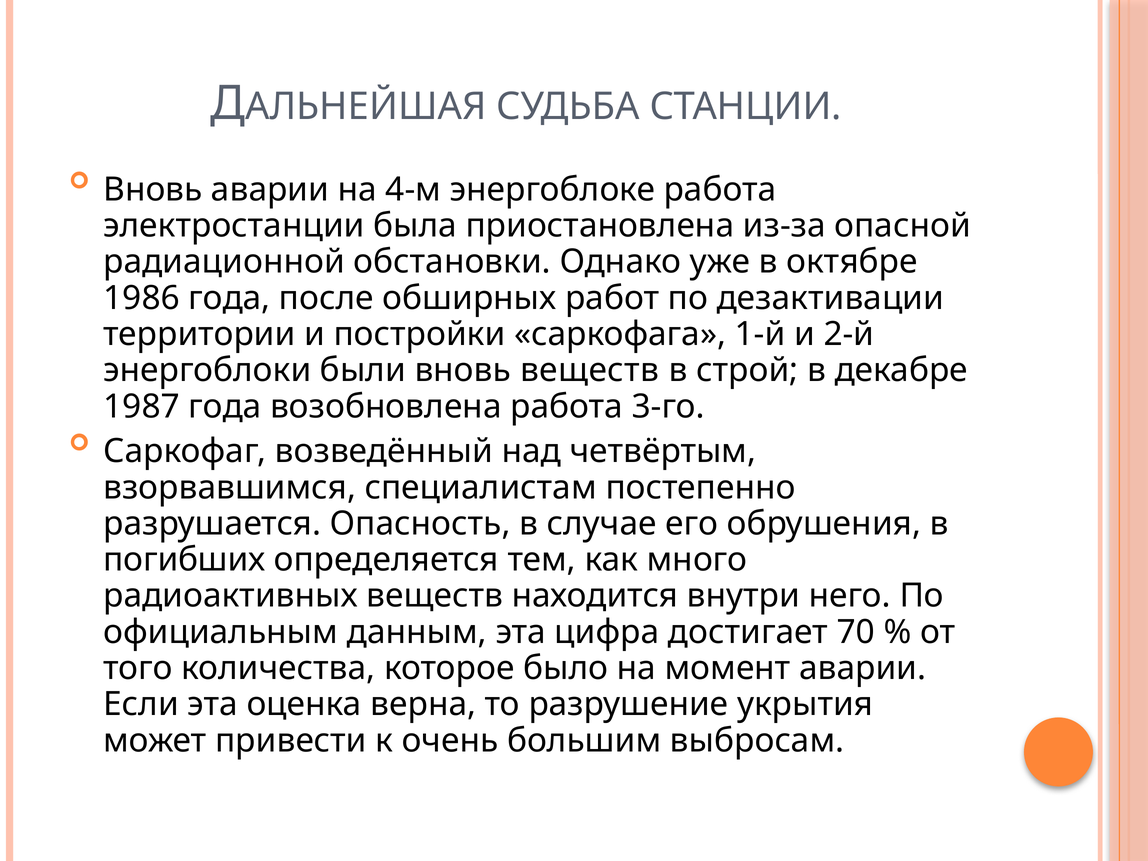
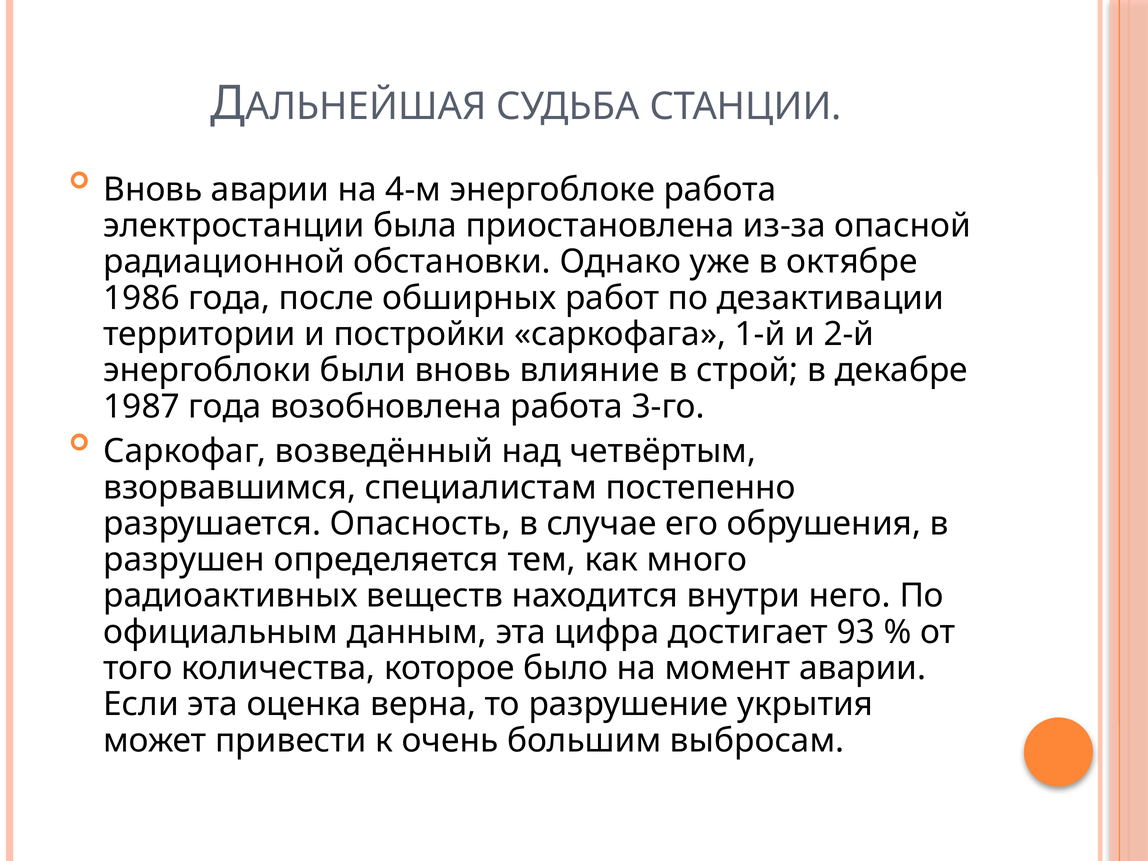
вновь веществ: веществ -> влияние (590, 370)
погибших: погибших -> разрушен (184, 560)
70: 70 -> 93 (856, 632)
